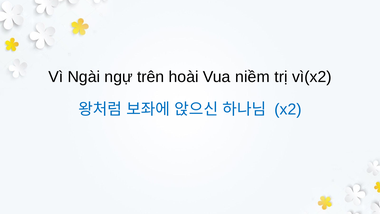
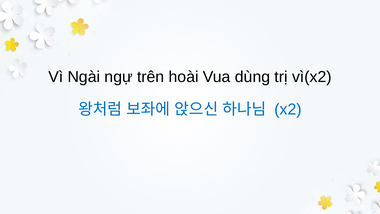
niềm: niềm -> dùng (253, 77)
